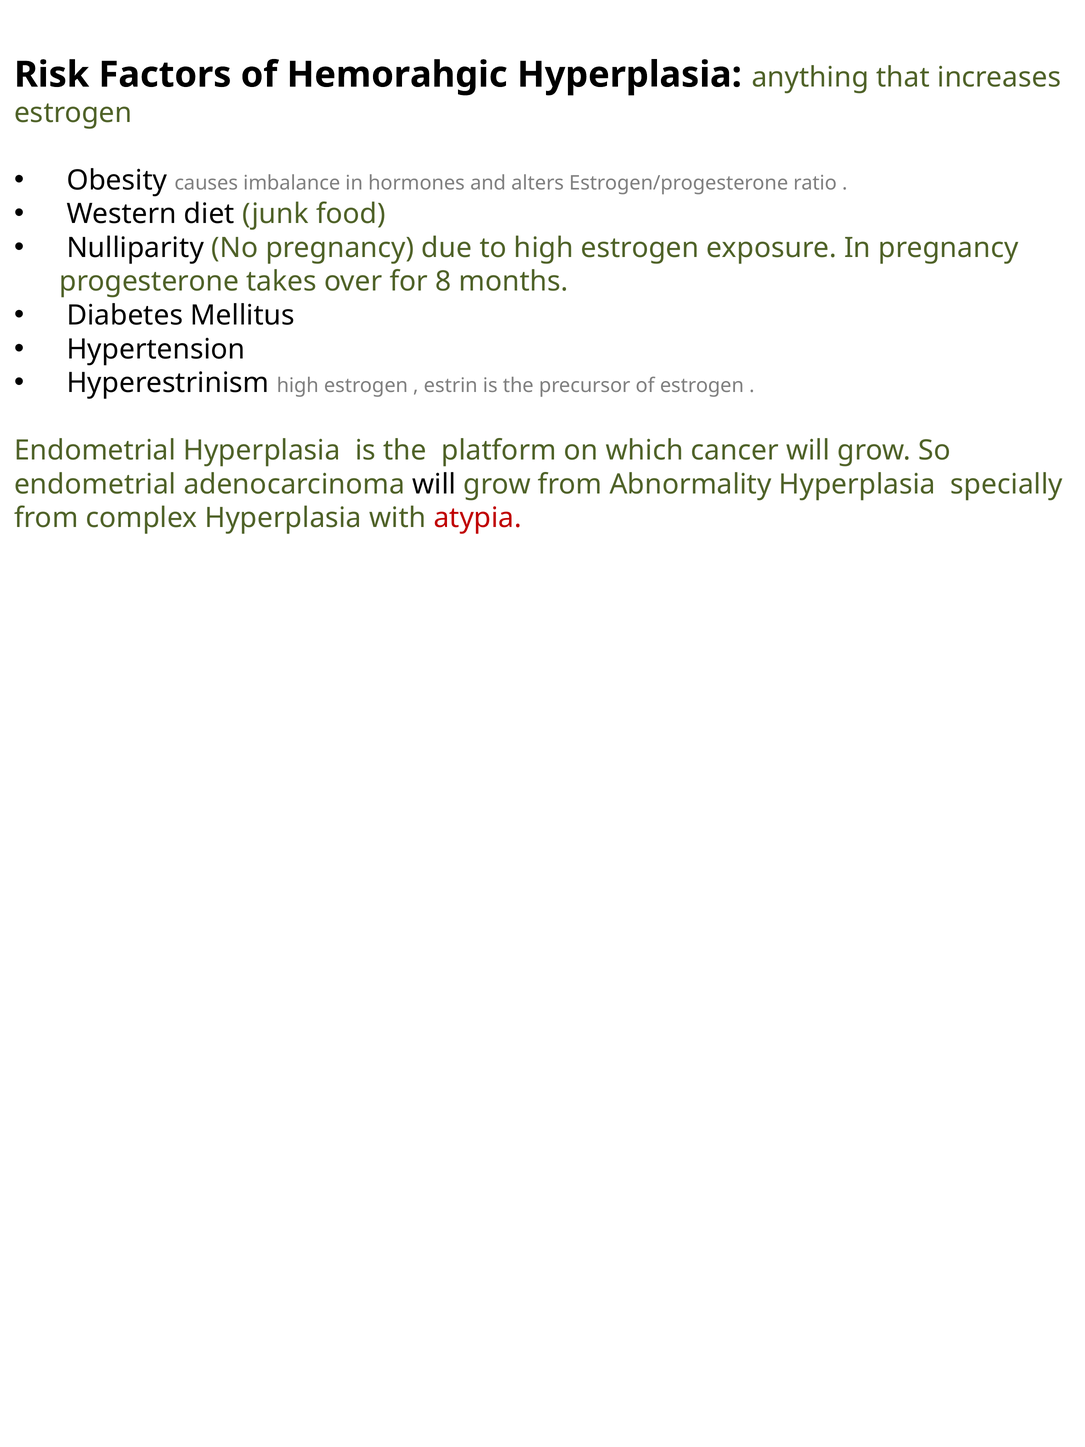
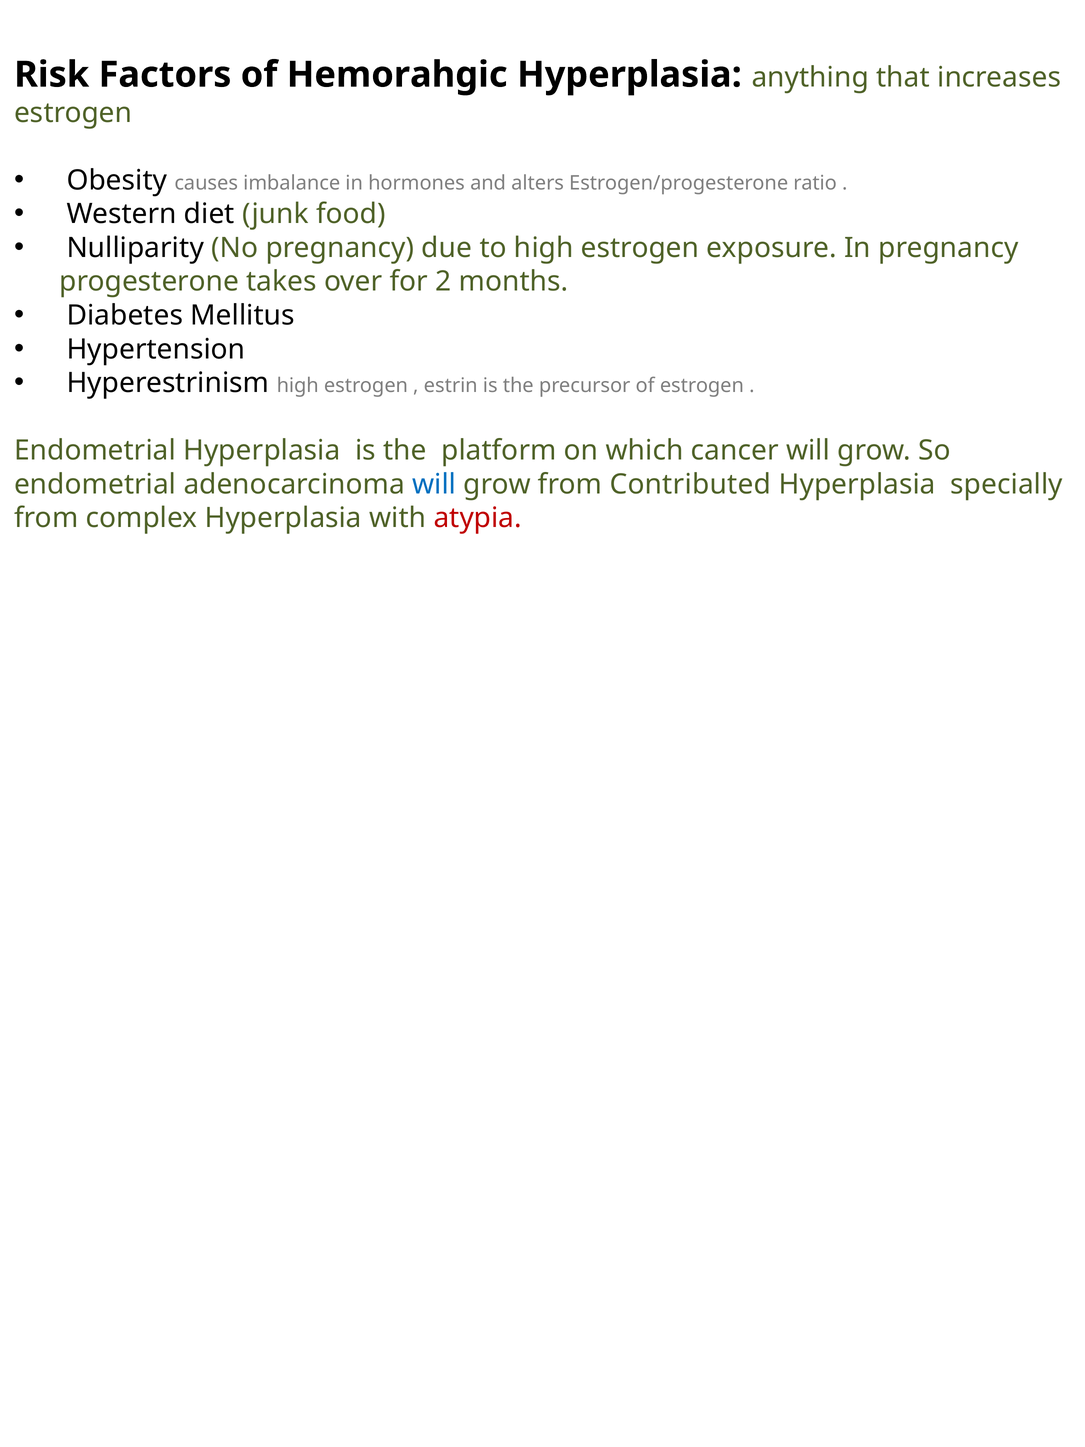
8: 8 -> 2 (443, 282)
will colour: black -> blue (434, 484)
Abnormality: Abnormality -> Contributed (690, 484)
